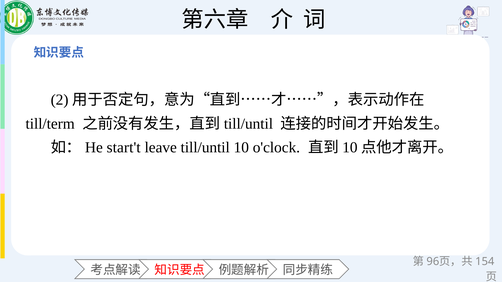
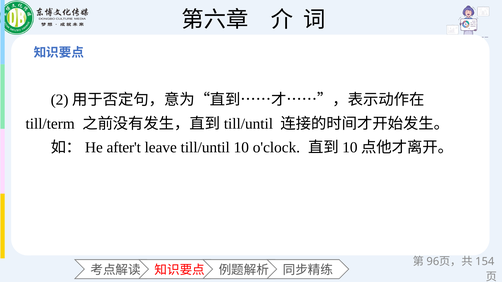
start't: start't -> after't (124, 148)
